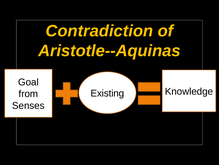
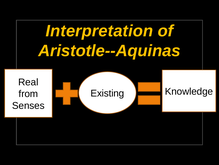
Contradiction: Contradiction -> Interpretation (99, 31)
Goal: Goal -> Real (28, 82)
